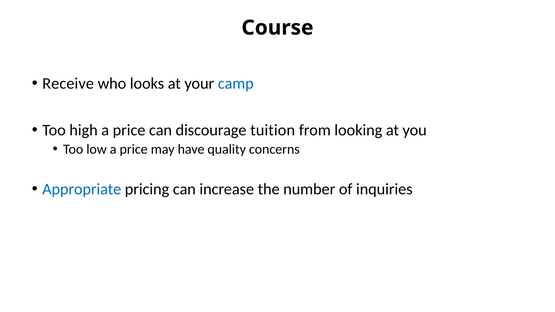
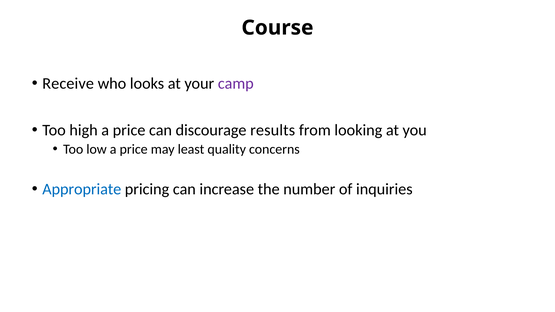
camp colour: blue -> purple (236, 84)
tuition: tuition -> results (273, 130)
have: have -> least (191, 149)
